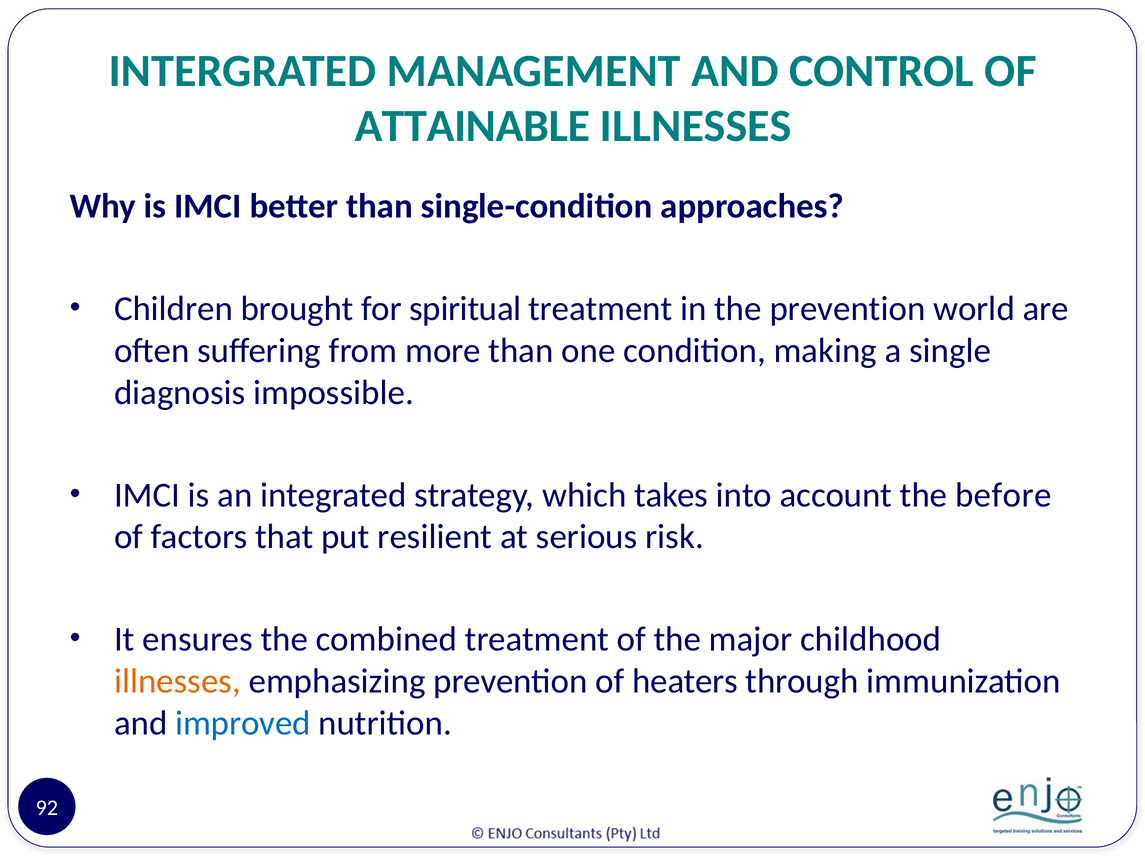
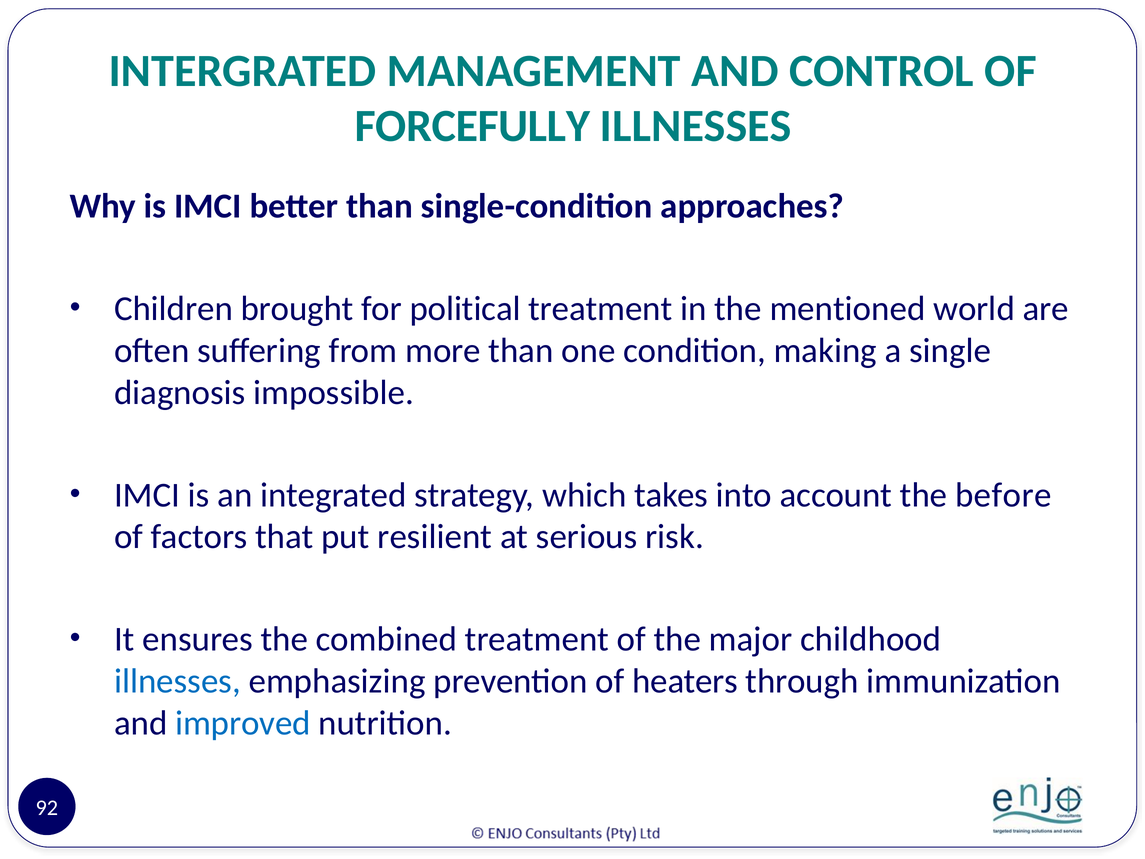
ATTAINABLE: ATTAINABLE -> FORCEFULLY (472, 126)
spiritual: spiritual -> political (465, 308)
the prevention: prevention -> mentioned (847, 308)
illnesses colour: orange -> blue (177, 681)
